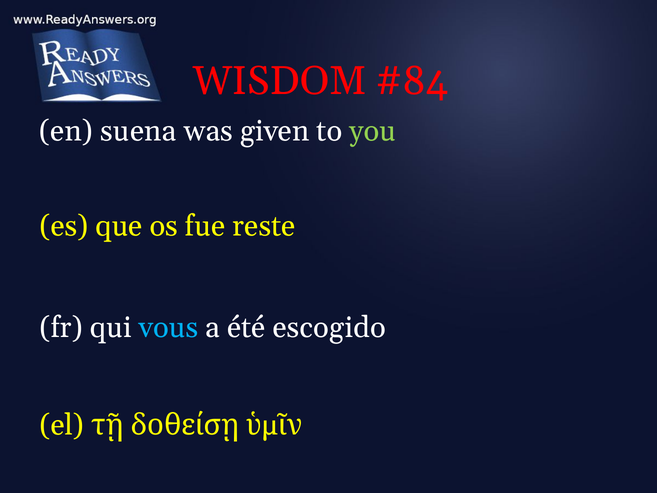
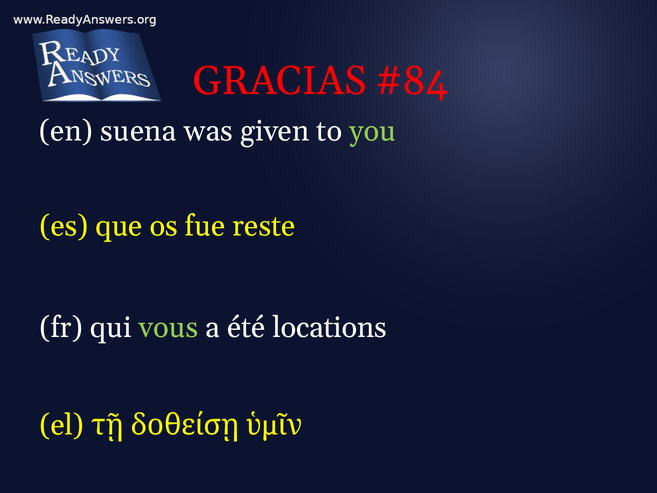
WISDOM: WISDOM -> GRACIAS (280, 81)
vous colour: light blue -> light green (169, 327)
escogido: escogido -> locations (330, 327)
